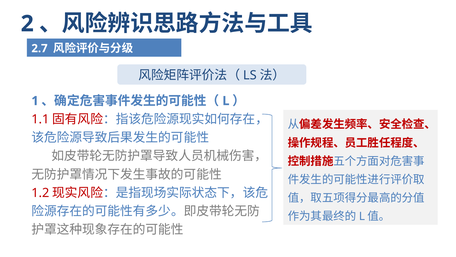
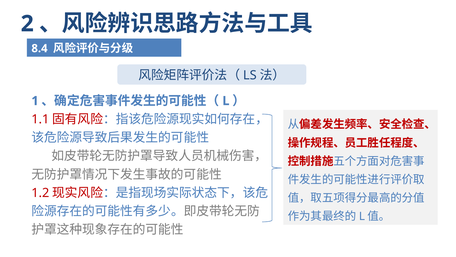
2.7: 2.7 -> 8.4 (39, 48)
